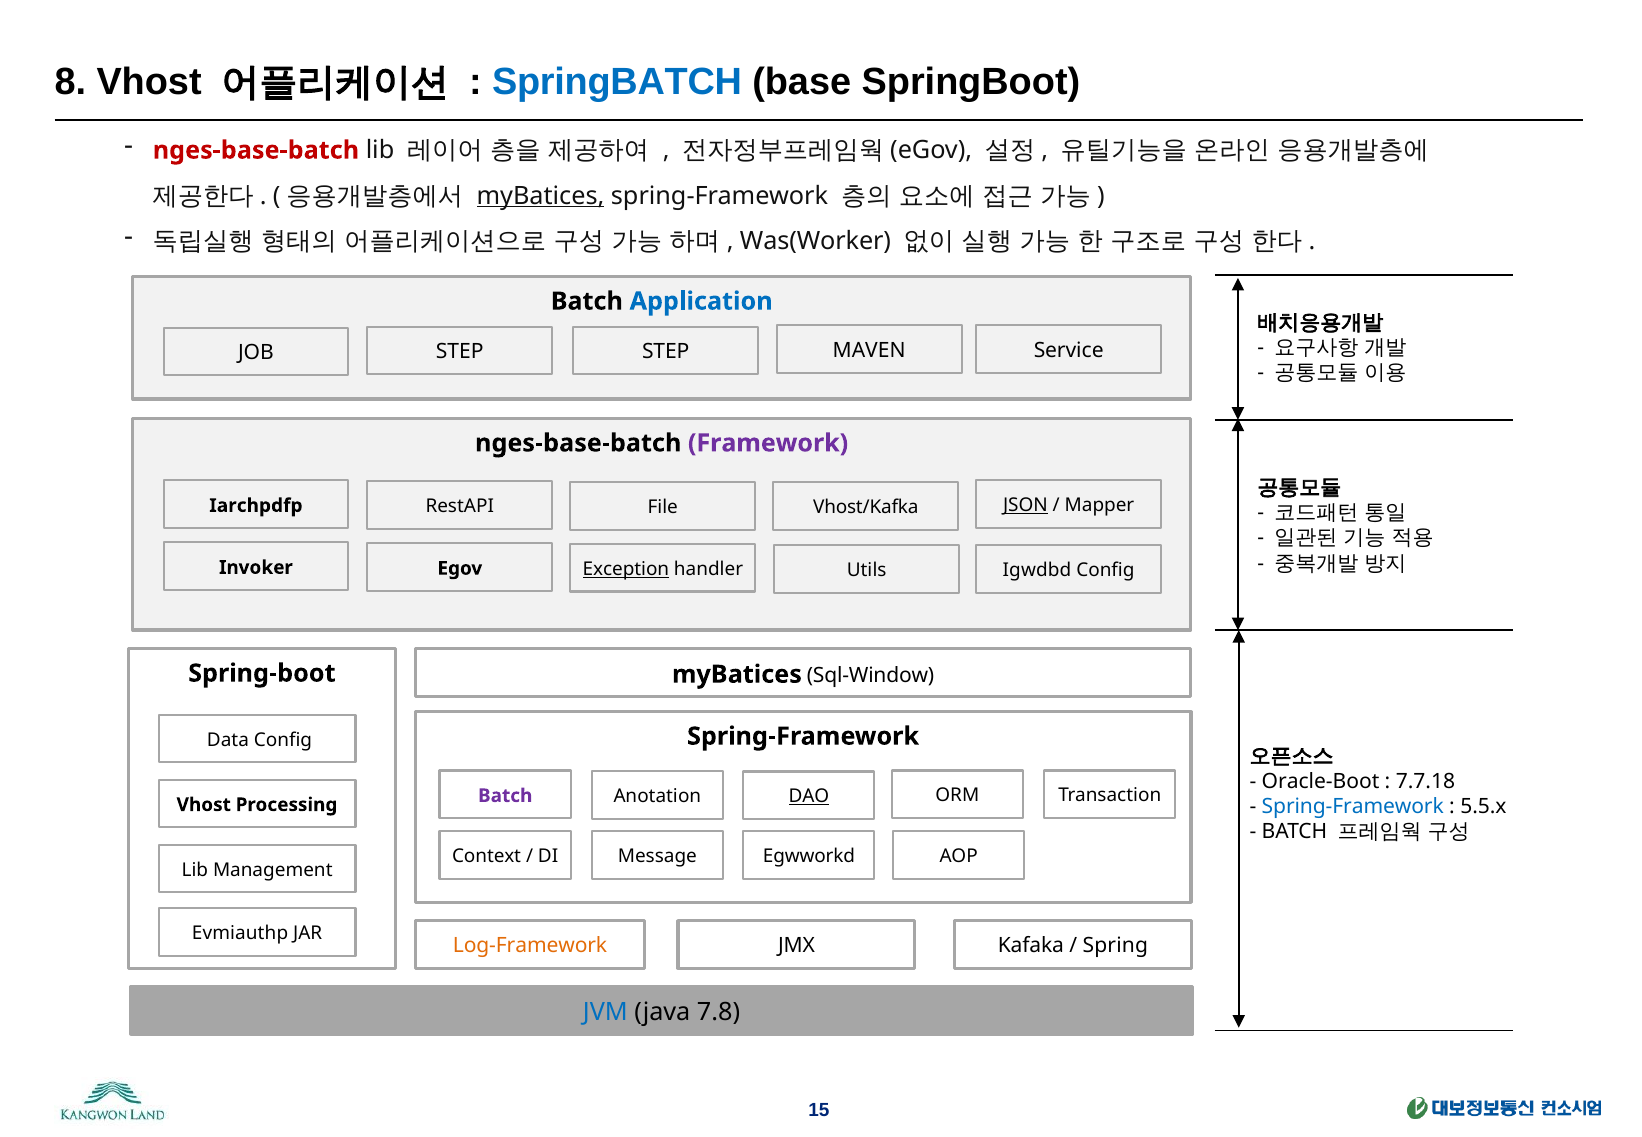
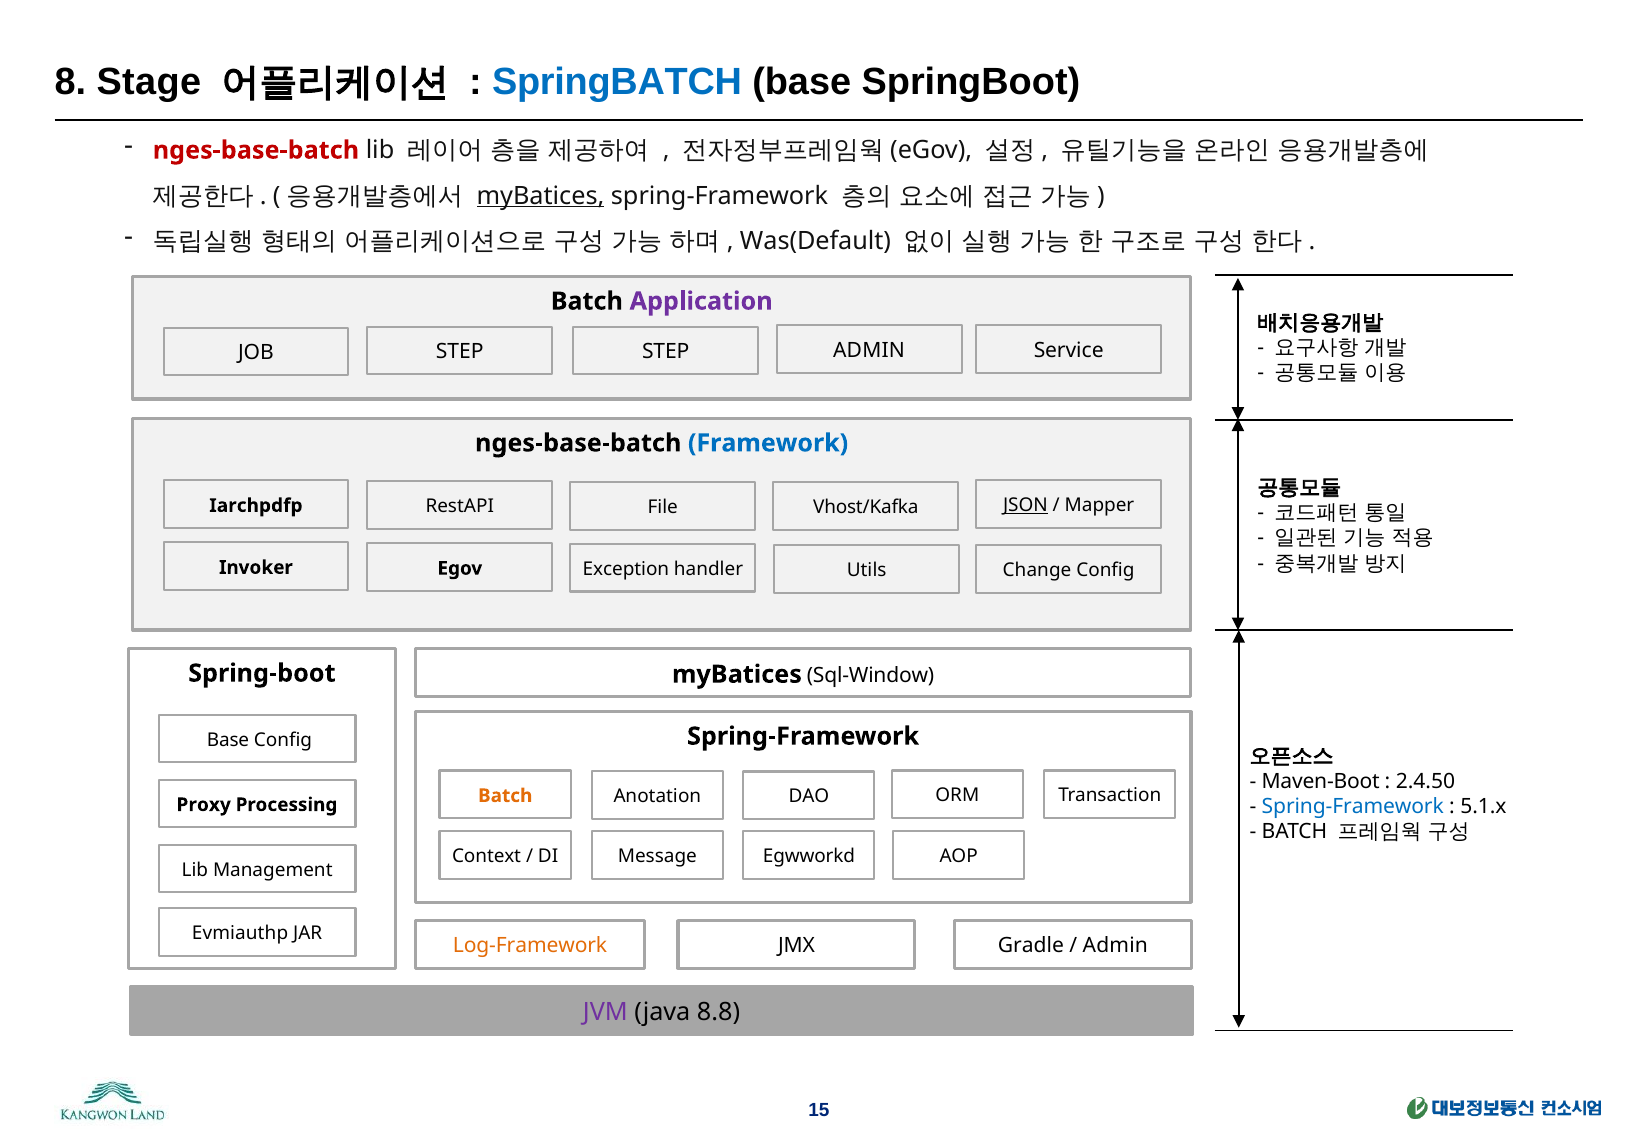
8 Vhost: Vhost -> Stage (149, 82)
Was(Worker: Was(Worker -> Was(Default (815, 241)
Application colour: blue -> purple (701, 301)
STEP MAVEN: MAVEN -> ADMIN (869, 350)
Framework colour: purple -> blue (768, 443)
Exception underline: present -> none (626, 569)
Igwdbd: Igwdbd -> Change (1037, 570)
Data: Data -> Base (228, 740)
Oracle-Boot: Oracle-Boot -> Maven-Boot (1321, 781)
7.7.18: 7.7.18 -> 2.4.50 (1425, 781)
DAO underline: present -> none (809, 797)
Batch colour: purple -> orange (505, 796)
5.5.x: 5.5.x -> 5.1.x (1483, 806)
Vhost: Vhost -> Proxy (204, 805)
Kafaka: Kafaka -> Gradle (1031, 946)
Spring: Spring -> Admin (1115, 946)
JVM colour: blue -> purple (605, 1012)
7.8: 7.8 -> 8.8 (719, 1012)
